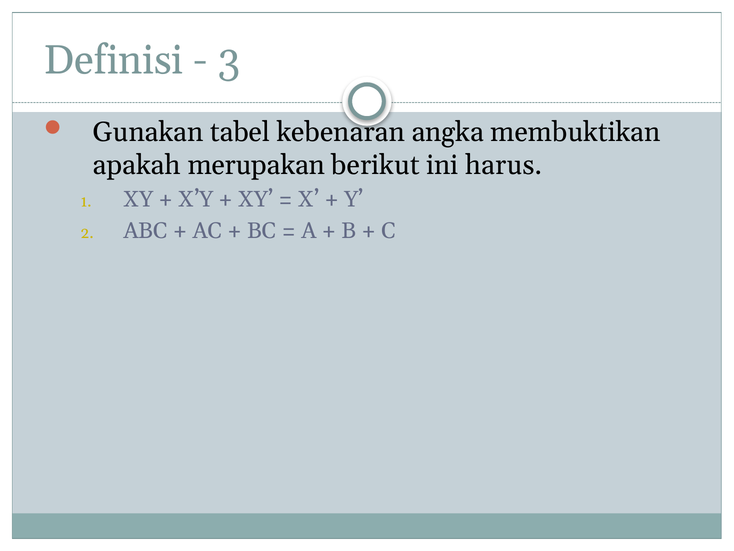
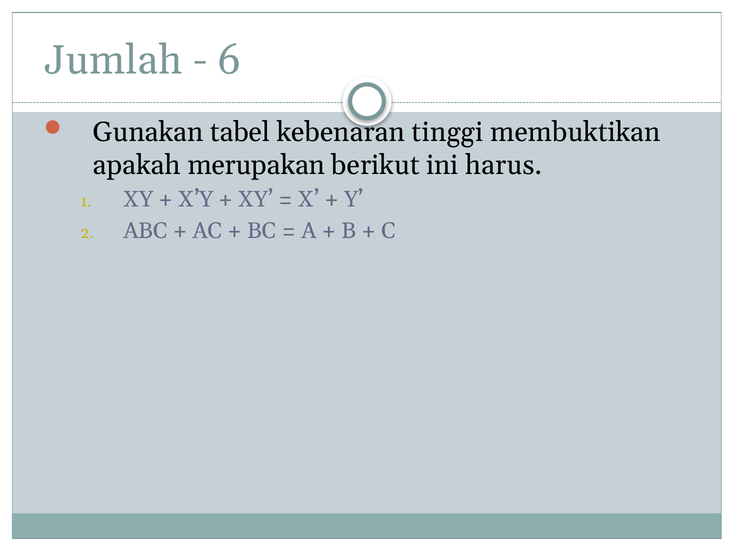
Definisi: Definisi -> Jumlah (113, 60)
3: 3 -> 6 (230, 60)
angka: angka -> tinggi (448, 132)
